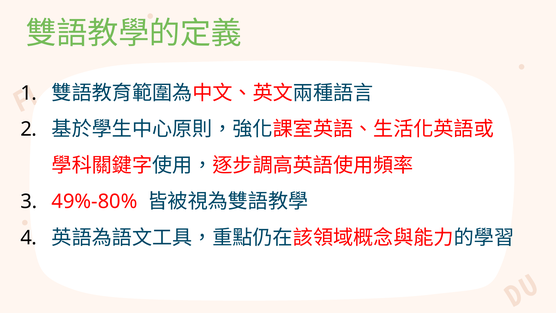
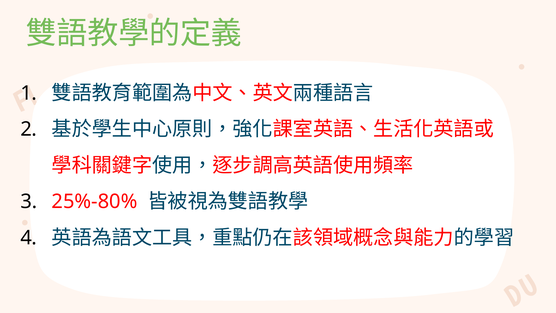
49%-80%: 49%-80% -> 25%-80% (95, 201)
